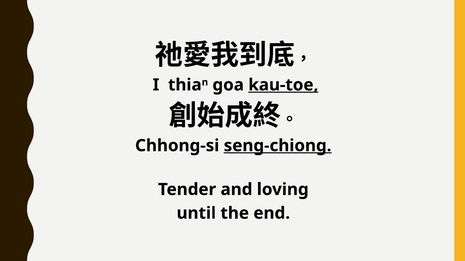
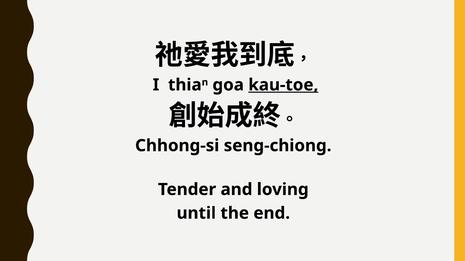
seng-chiong underline: present -> none (278, 146)
